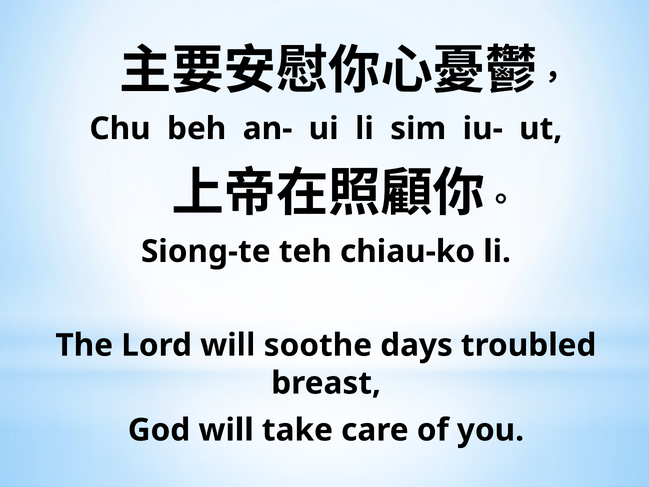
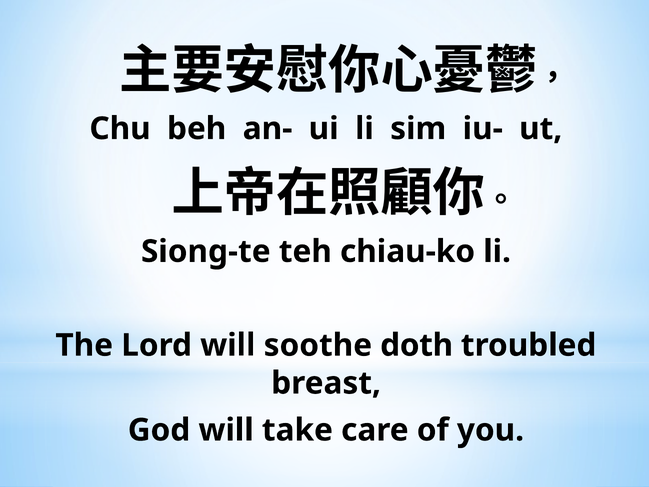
days: days -> doth (417, 345)
